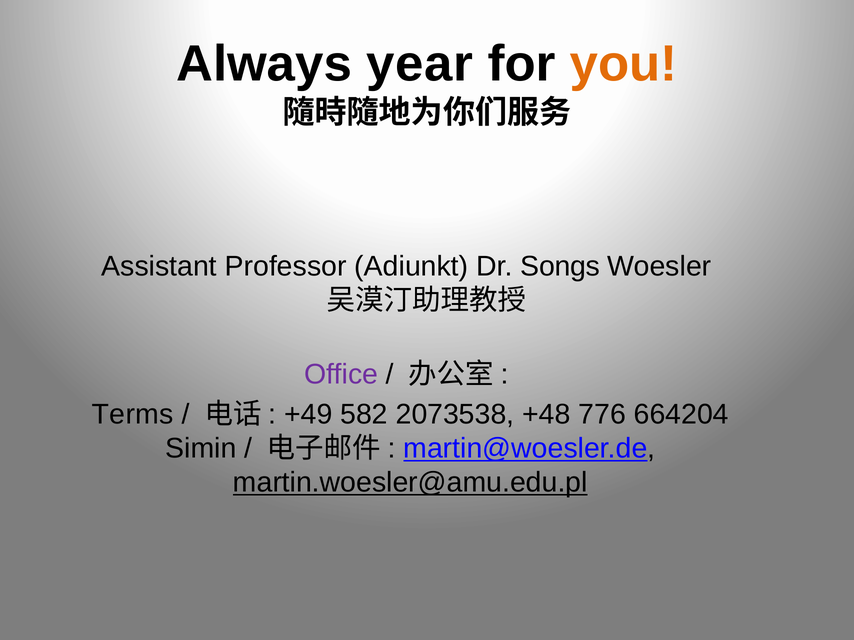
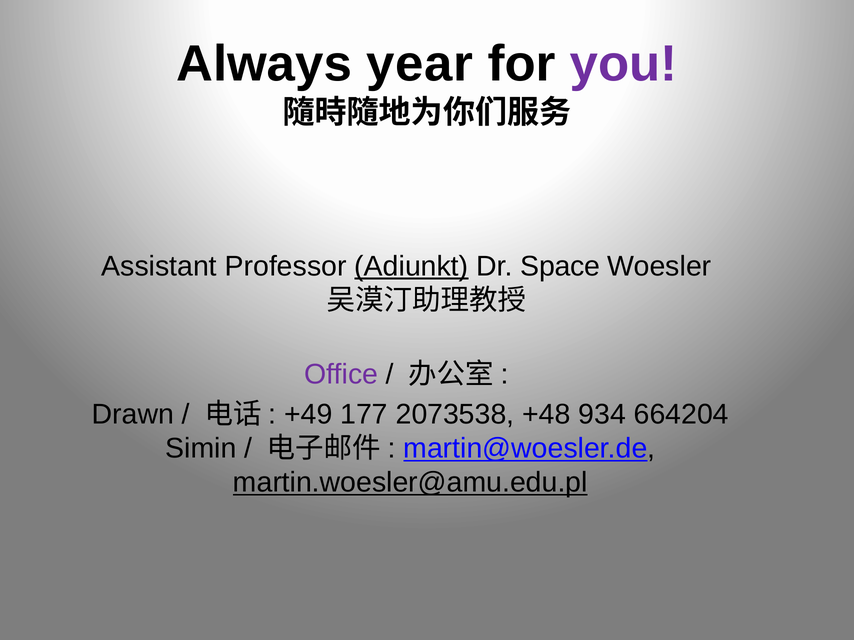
you colour: orange -> purple (624, 64)
Adiunkt underline: none -> present (411, 267)
Songs: Songs -> Space (560, 267)
Terms: Terms -> Drawn (133, 415)
582: 582 -> 177 (364, 415)
776: 776 -> 934 (602, 415)
